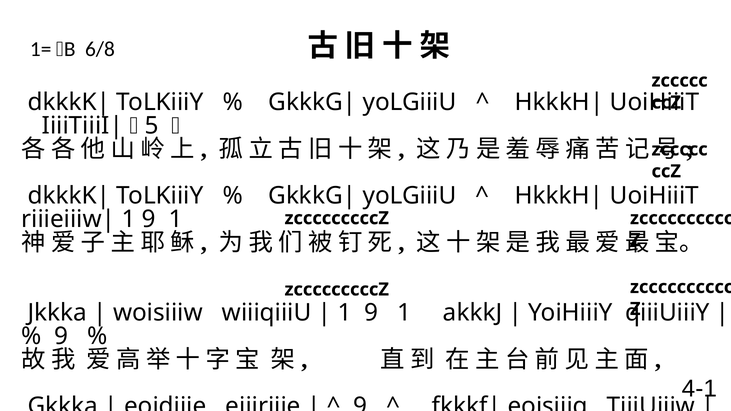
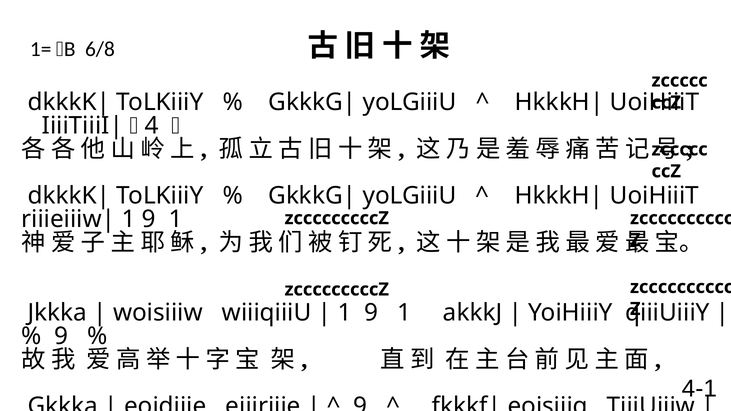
5: 5 -> 4 (152, 126)
